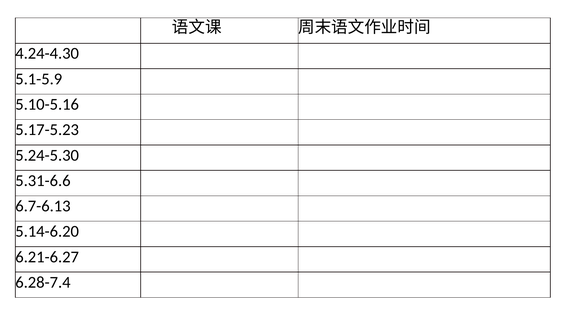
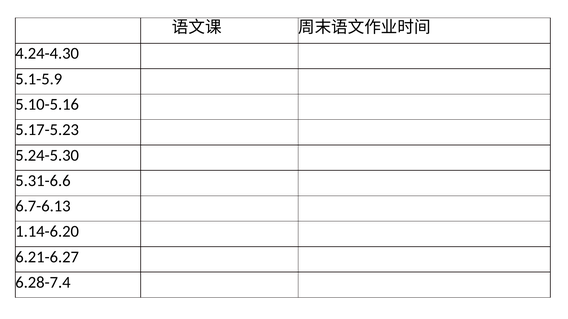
5.14-6.20: 5.14-6.20 -> 1.14-6.20 (47, 232)
